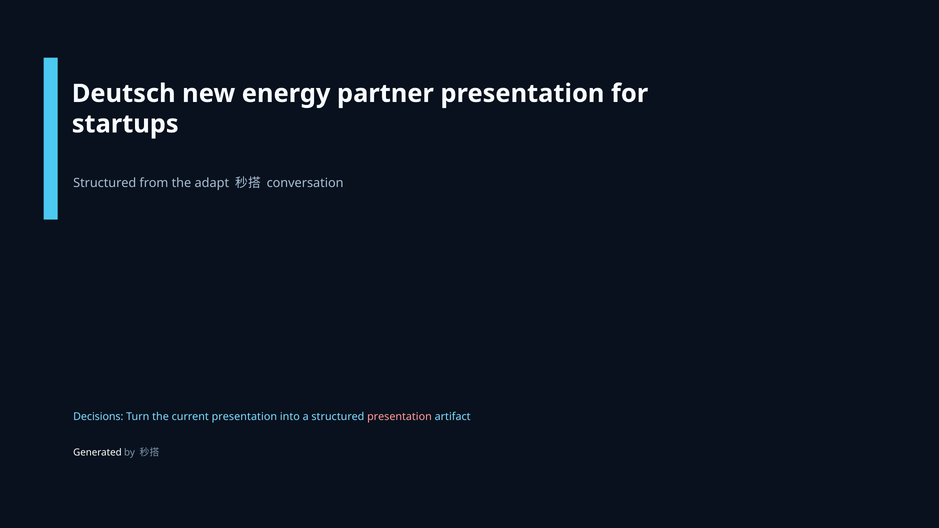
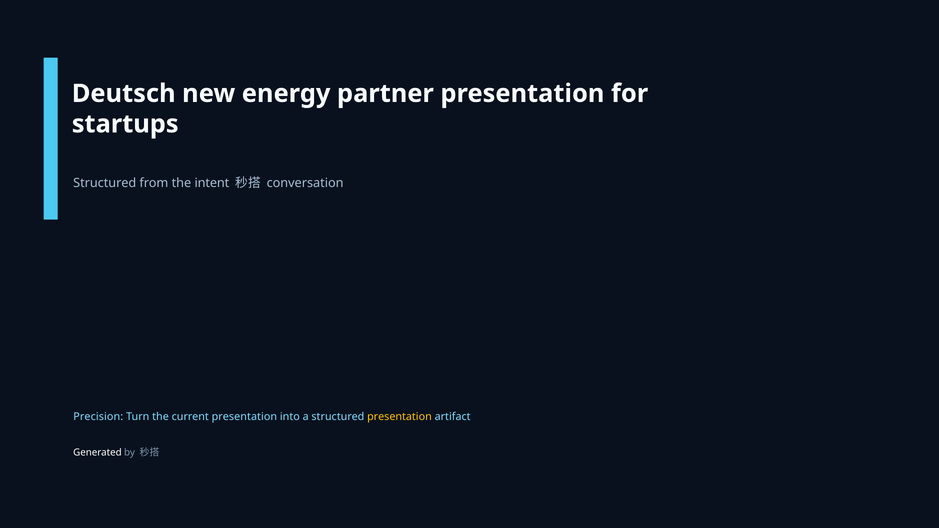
adapt: adapt -> intent (212, 183)
Decisions: Decisions -> Precision (98, 417)
presentation colour: pink -> yellow (399, 417)
